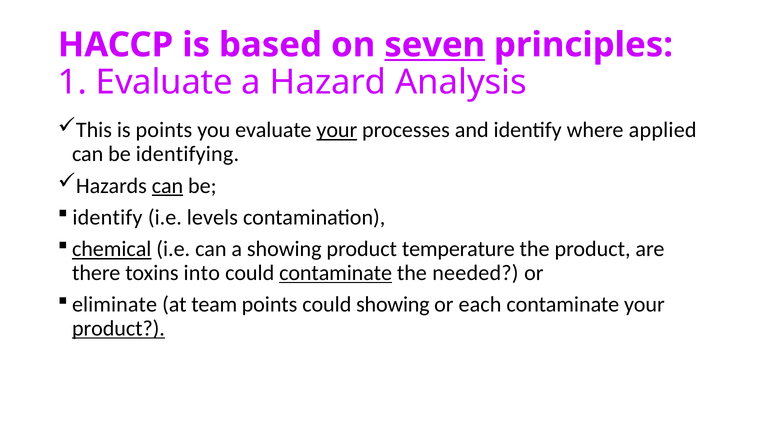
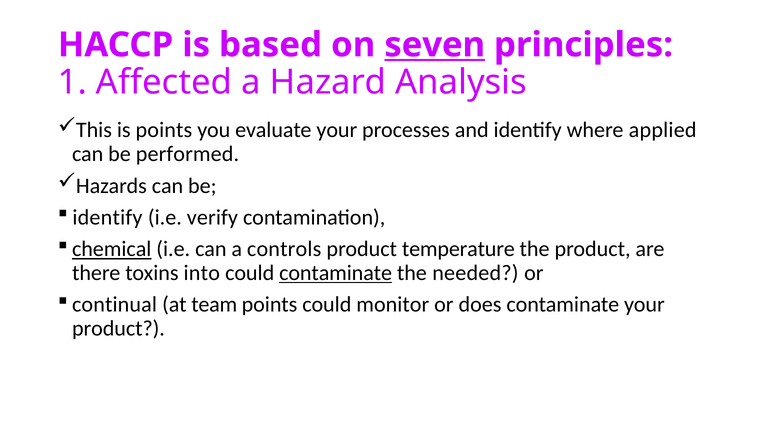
1 Evaluate: Evaluate -> Affected (164, 82)
your underline: present -> none (337, 130)
identifying: identifying -> performed (187, 154)
can underline: present -> none (167, 186)
levels: levels -> verify (212, 218)
a showing: showing -> controls (284, 249)
eliminate: eliminate -> continual (115, 305)
could showing: showing -> monitor (393, 305)
each: each -> does (480, 305)
product underline: present -> none (118, 329)
